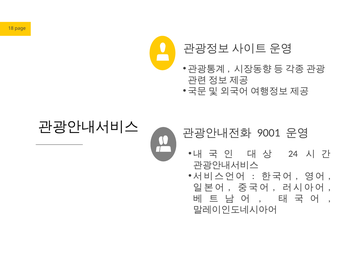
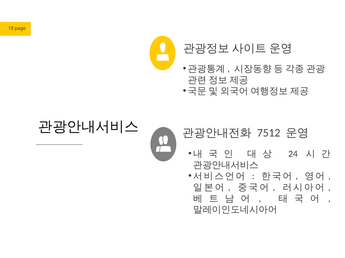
9001: 9001 -> 7512 (269, 133)
